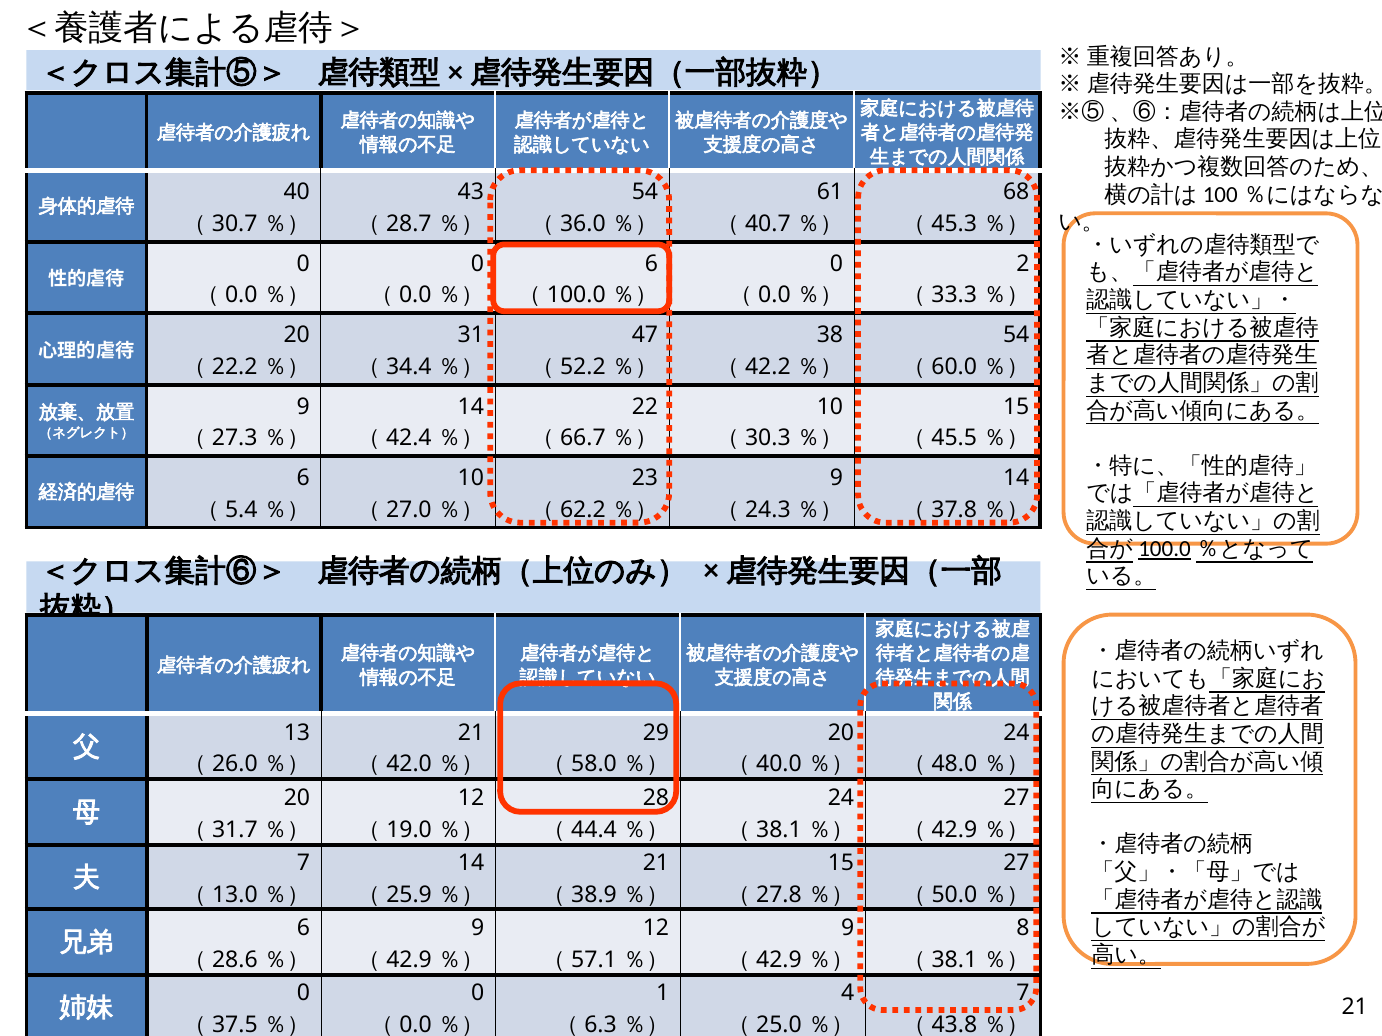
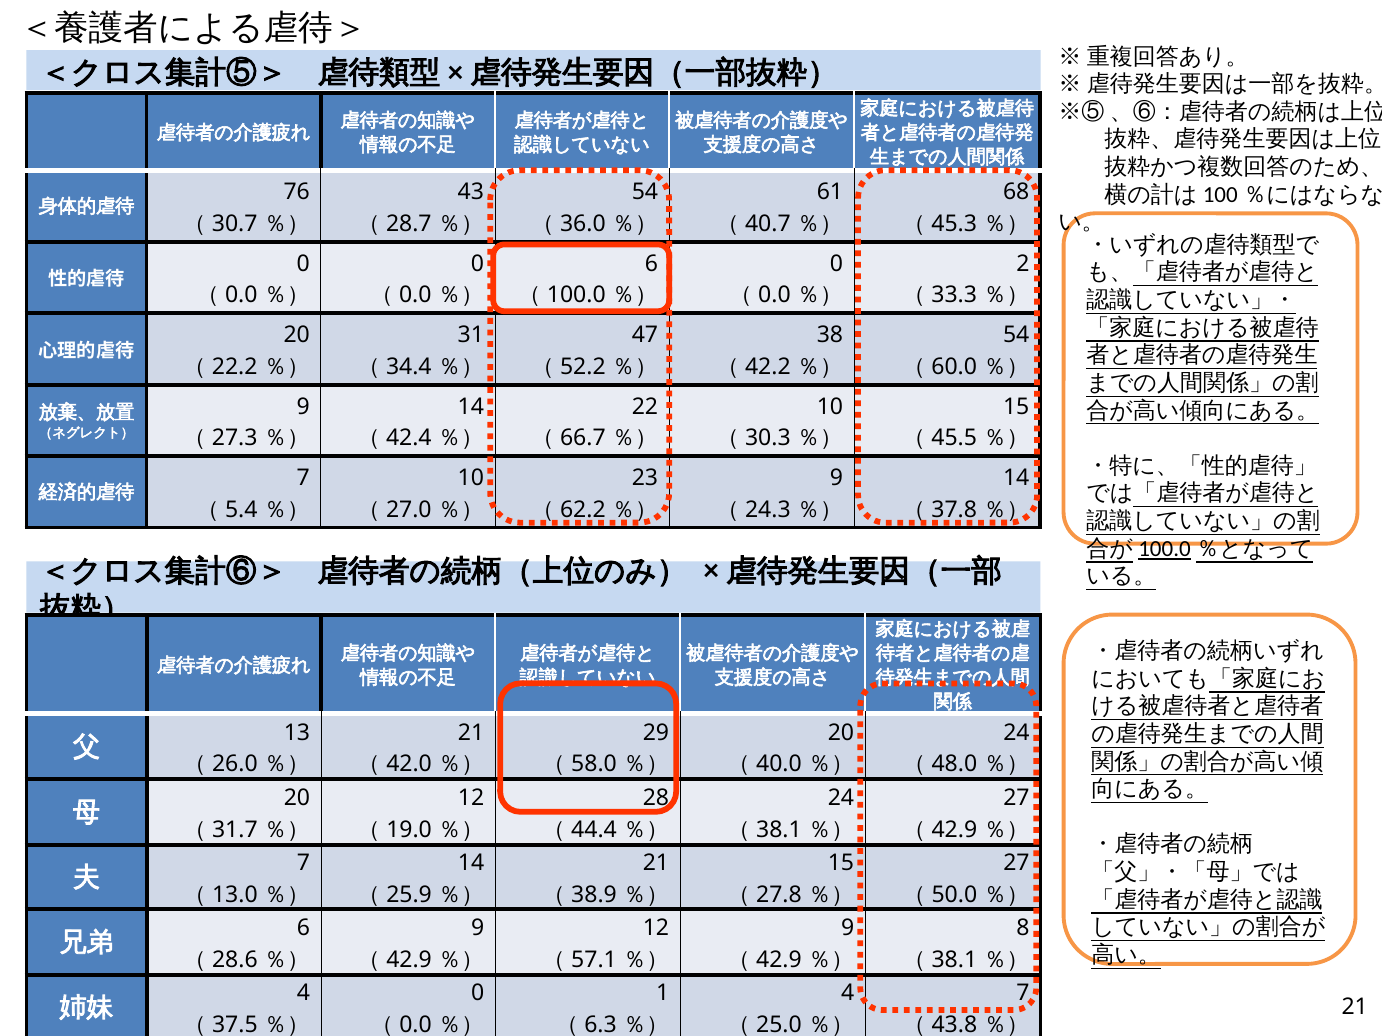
40: 40 -> 76 (297, 192)
6: 6 -> 7 (303, 478)
0: 0 -> 4 (304, 994)
